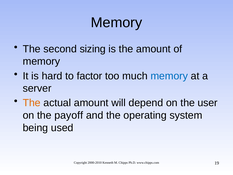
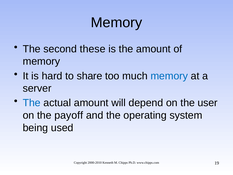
sizing: sizing -> these (93, 49)
factor: factor -> share (90, 76)
The colour: orange -> blue (32, 103)
